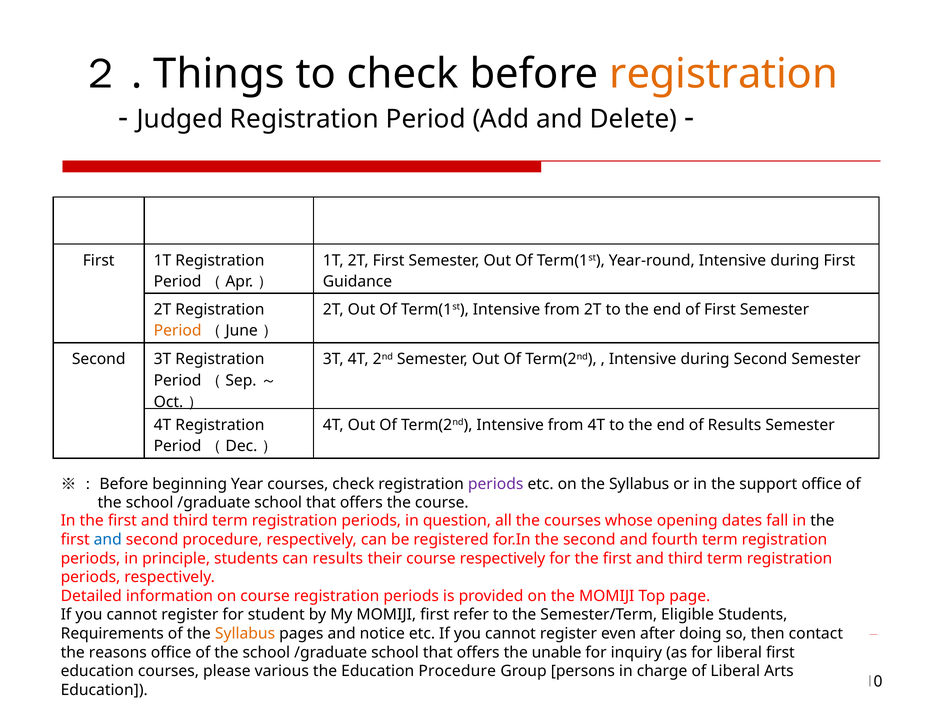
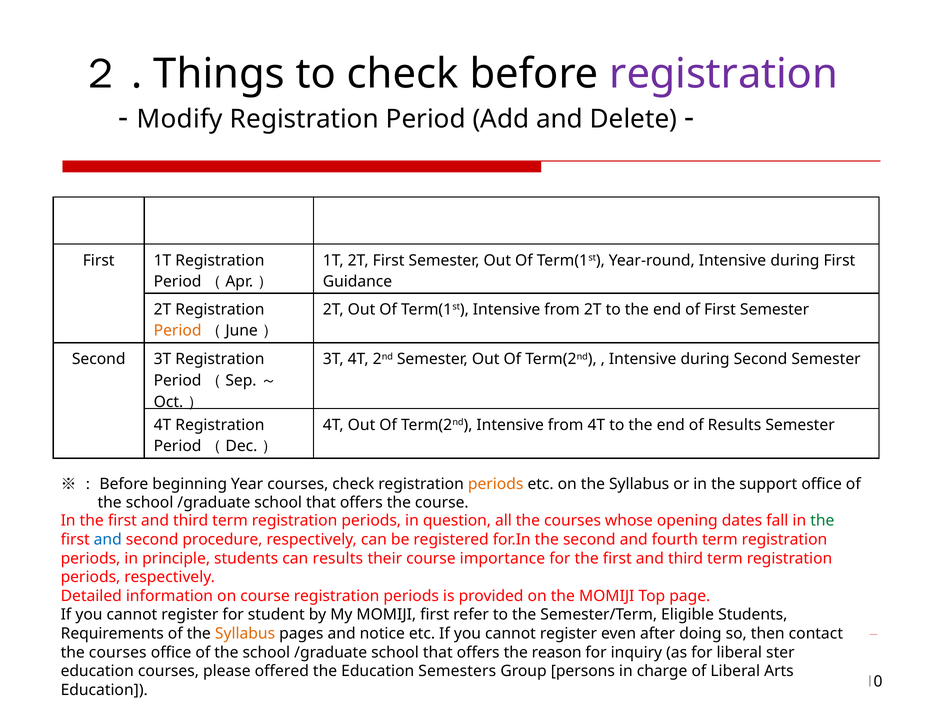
registration colour: orange -> purple (724, 74)
Judged: Judged -> Modify (180, 119)
periods colour: purple -> orange (496, 484)
the colour: black -> green (822, 521)
course respectively: respectively -> importance (502, 558)
reasons: reasons -> courses (118, 652)
unable: unable -> reason (557, 652)
liberal first: first -> ster (780, 652)
various: various -> offered (282, 671)
Education Procedure: Procedure -> Semesters (457, 671)
